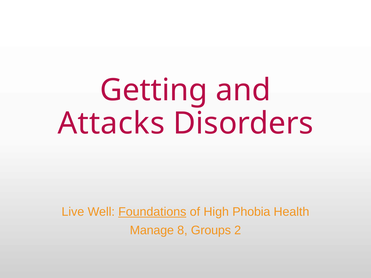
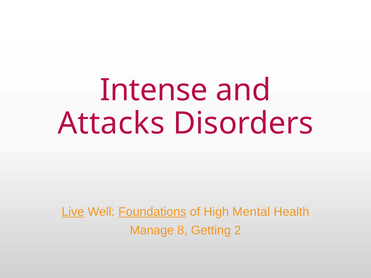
Getting: Getting -> Intense (154, 90)
Live underline: none -> present (73, 212)
Phobia: Phobia -> Mental (251, 212)
Groups: Groups -> Getting (211, 230)
